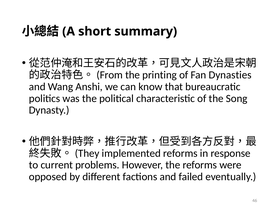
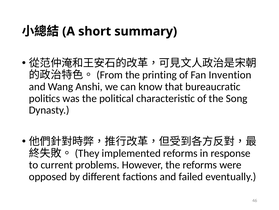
Dynasties: Dynasties -> Invention (230, 75)
